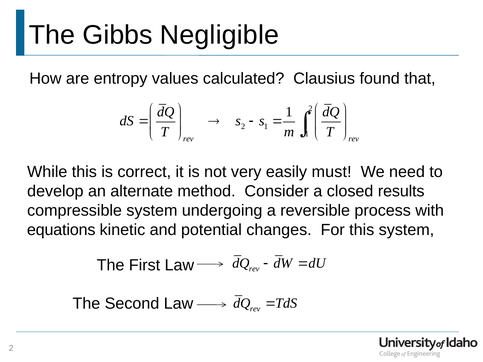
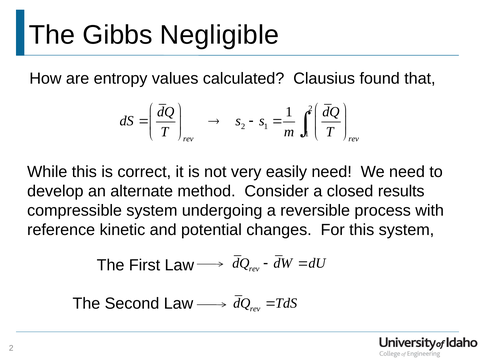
easily must: must -> need (332, 172)
equations: equations -> reference (61, 230)
